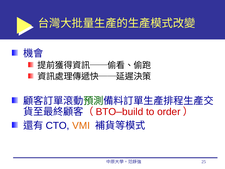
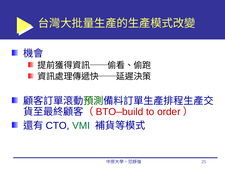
VMI colour: orange -> green (81, 125)
